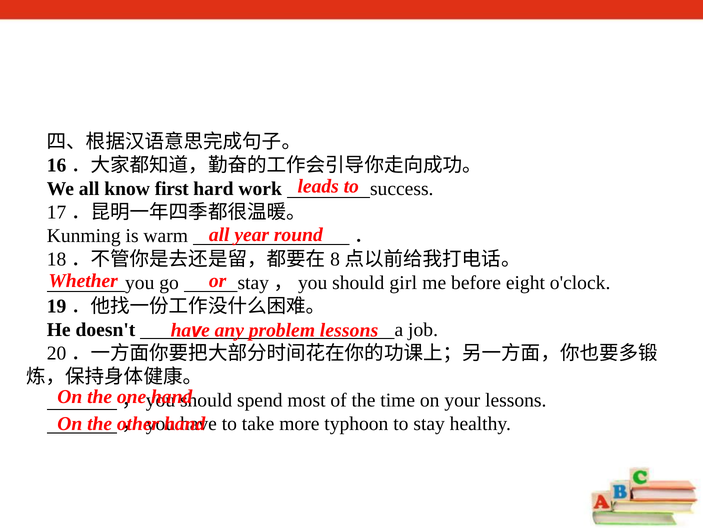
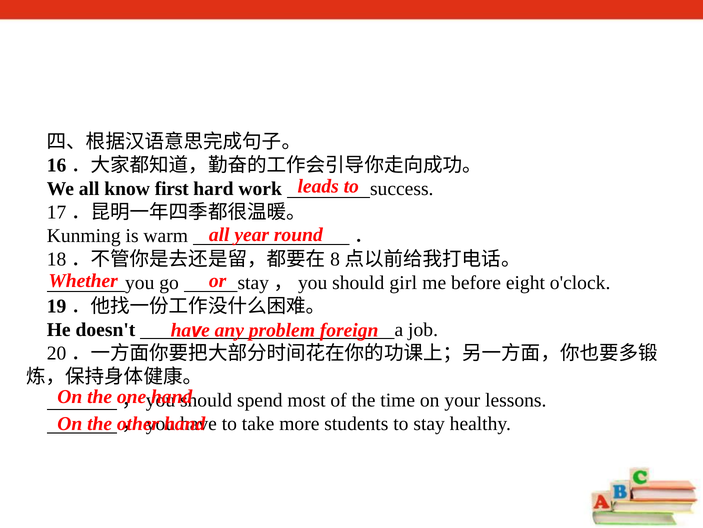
problem lessons: lessons -> foreign (349, 330)
typhoon: typhoon -> students (356, 423)
